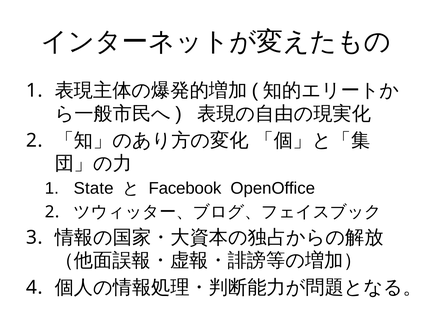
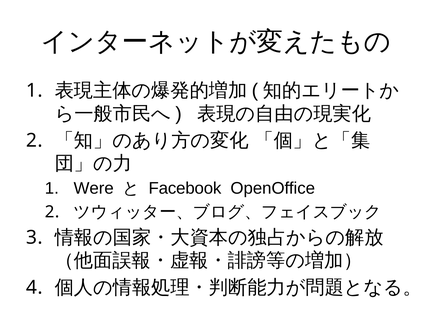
State: State -> Were (94, 188)
